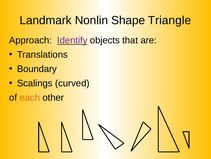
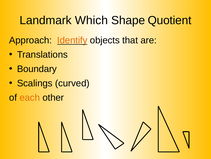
Nonlin: Nonlin -> Which (91, 20)
Triangle: Triangle -> Quotient (170, 20)
Identify colour: purple -> orange (72, 40)
